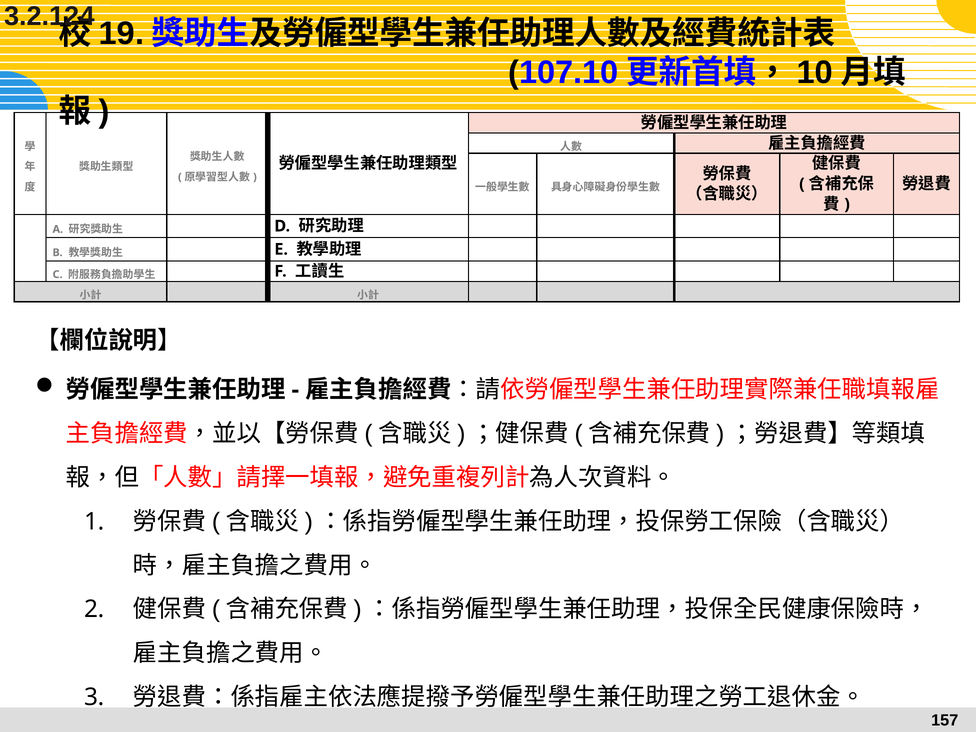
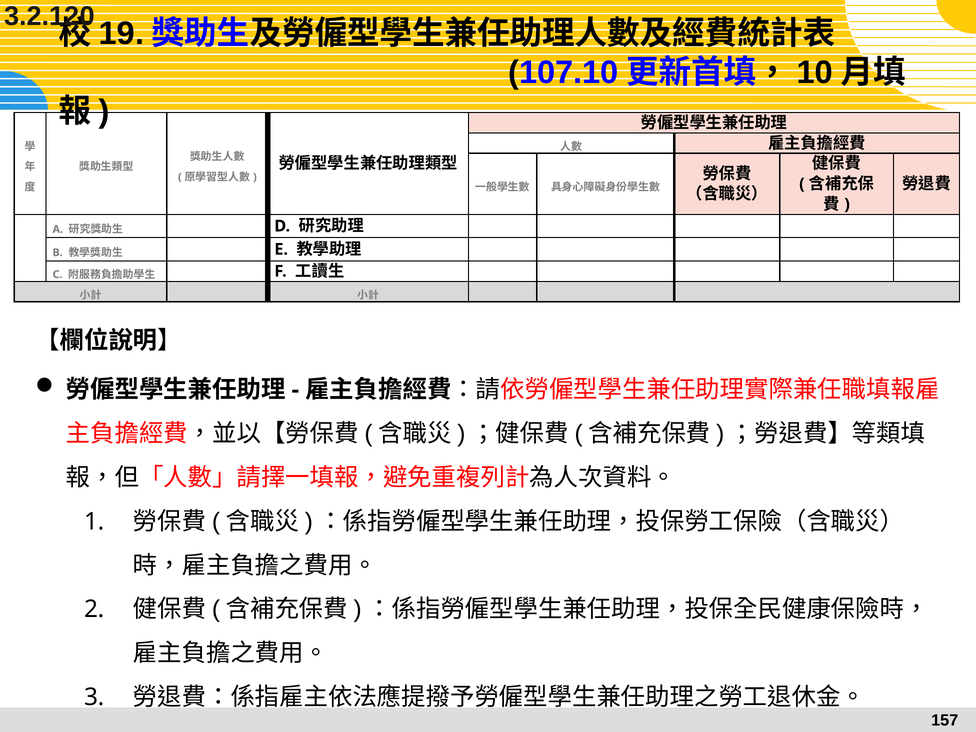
3.2.124: 3.2.124 -> 3.2.120 (49, 16)
